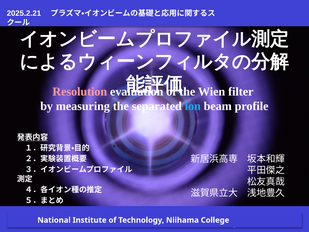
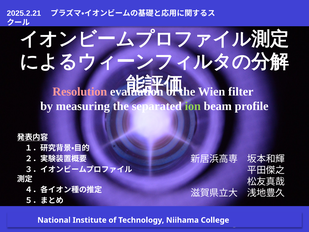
ion colour: light blue -> light green (193, 106)
